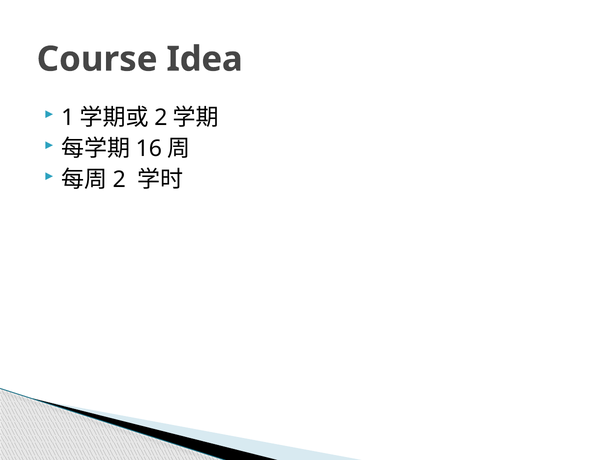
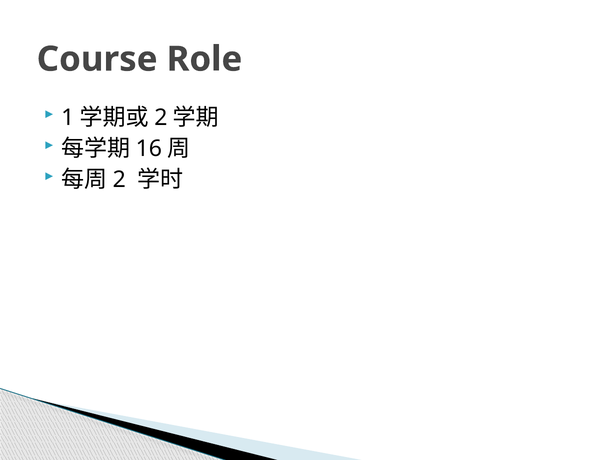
Idea: Idea -> Role (204, 59)
